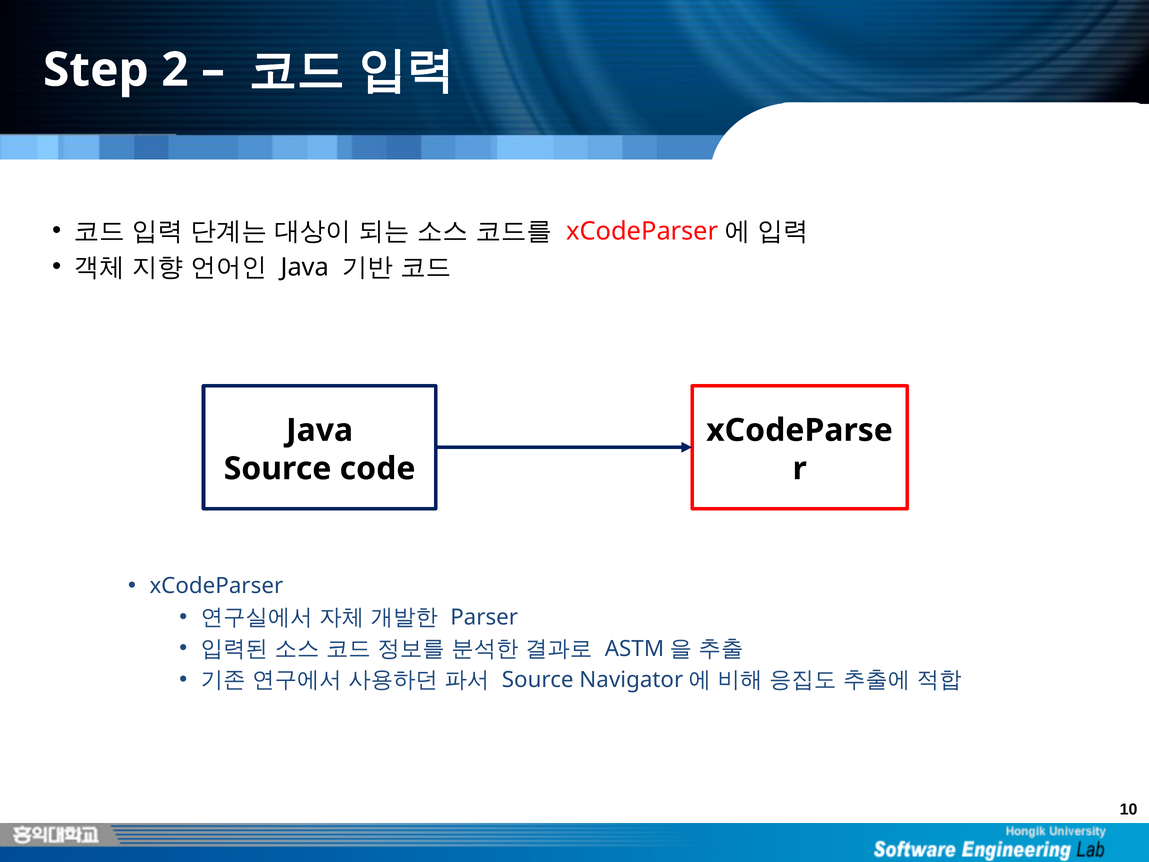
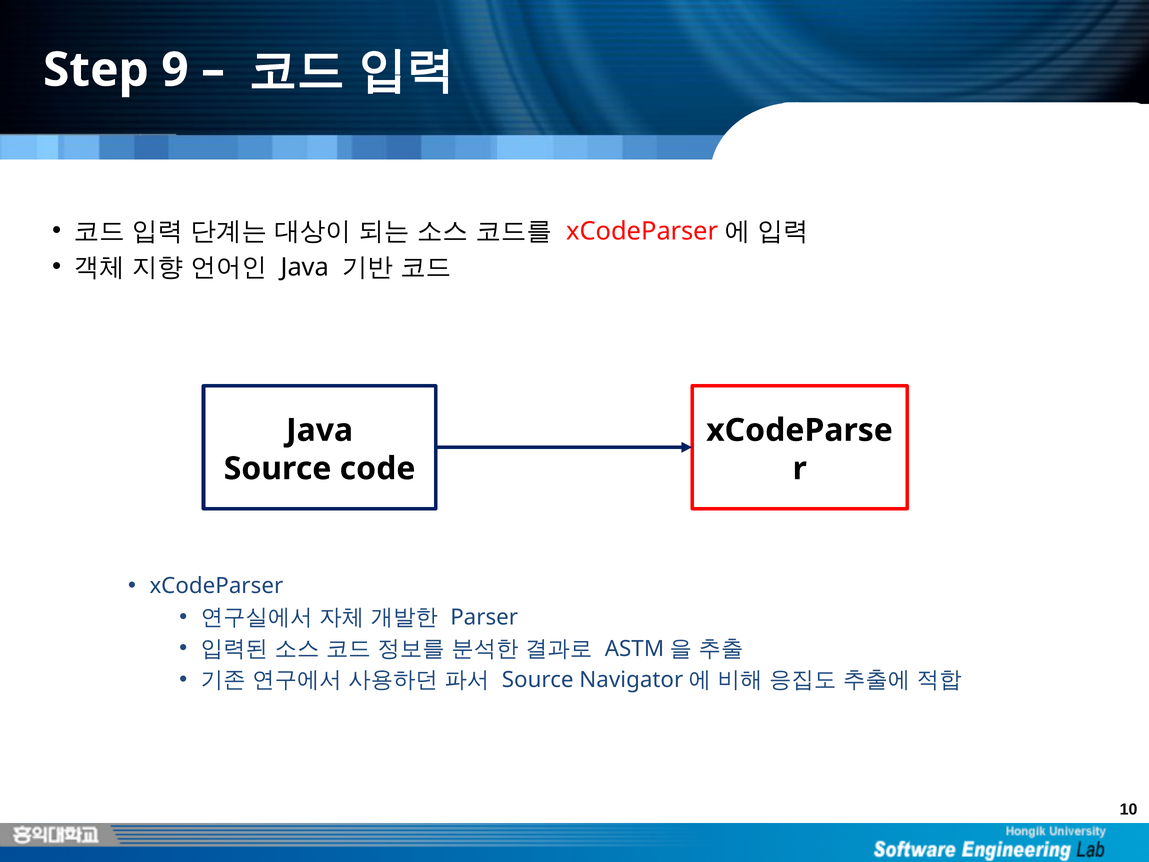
2: 2 -> 9 (175, 70)
